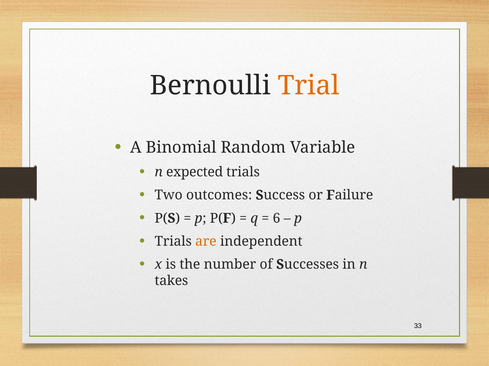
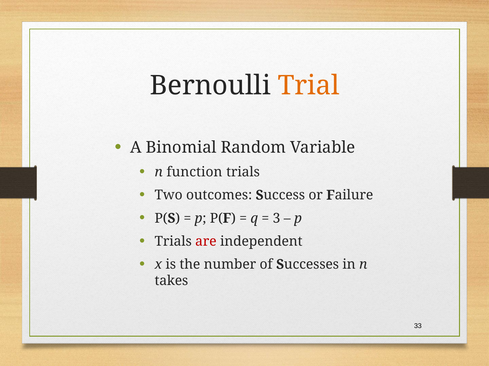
expected: expected -> function (194, 172)
6: 6 -> 3 (277, 219)
are colour: orange -> red (206, 242)
